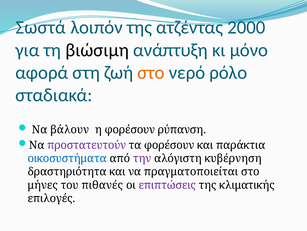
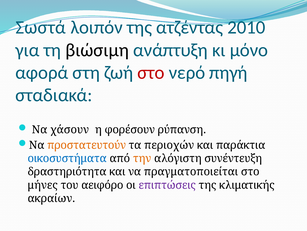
2000: 2000 -> 2010 (246, 27)
στο colour: orange -> red (151, 72)
ρόλο: ρόλο -> πηγή (228, 72)
βάλουν: βάλουν -> χάσουν (70, 129)
προστατευτούν colour: purple -> orange (87, 145)
τα φορέσουν: φορέσουν -> περιοχών (169, 145)
την colour: purple -> orange (142, 158)
κυβέρνηση: κυβέρνηση -> συνέντευξη (233, 158)
πιθανές: πιθανές -> αειφόρο (102, 185)
επιλογές: επιλογές -> ακραίων (51, 198)
